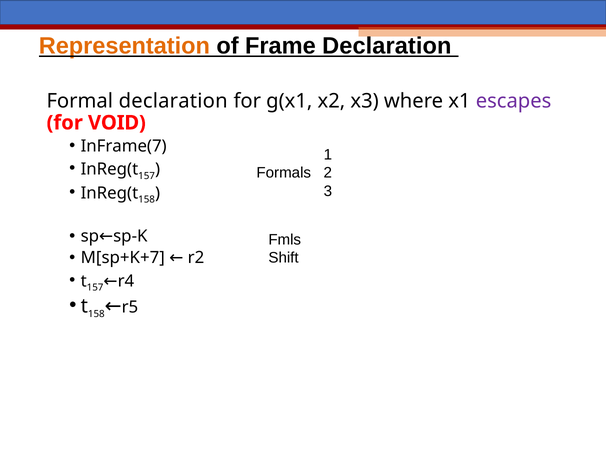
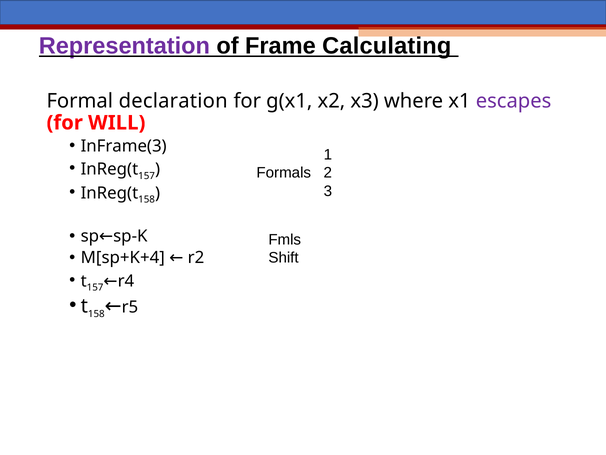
Representation colour: orange -> purple (124, 46)
Frame Declaration: Declaration -> Calculating (387, 46)
VOID: VOID -> WILL (117, 123)
InFrame(7: InFrame(7 -> InFrame(3 (124, 146)
M[sp+K+7: M[sp+K+7 -> M[sp+K+4 (123, 257)
